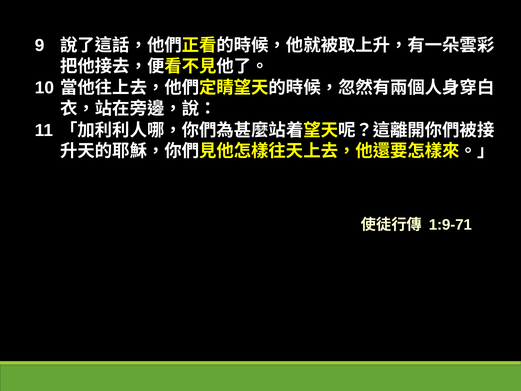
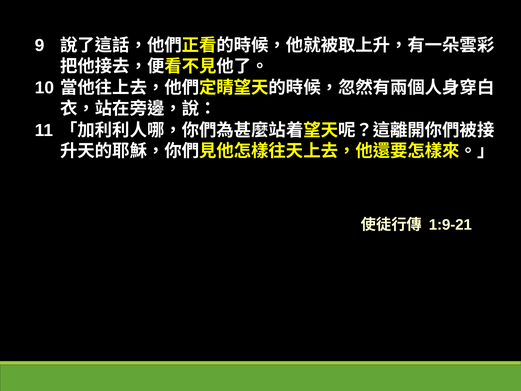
1:9-71: 1:9-71 -> 1:9-21 (450, 225)
